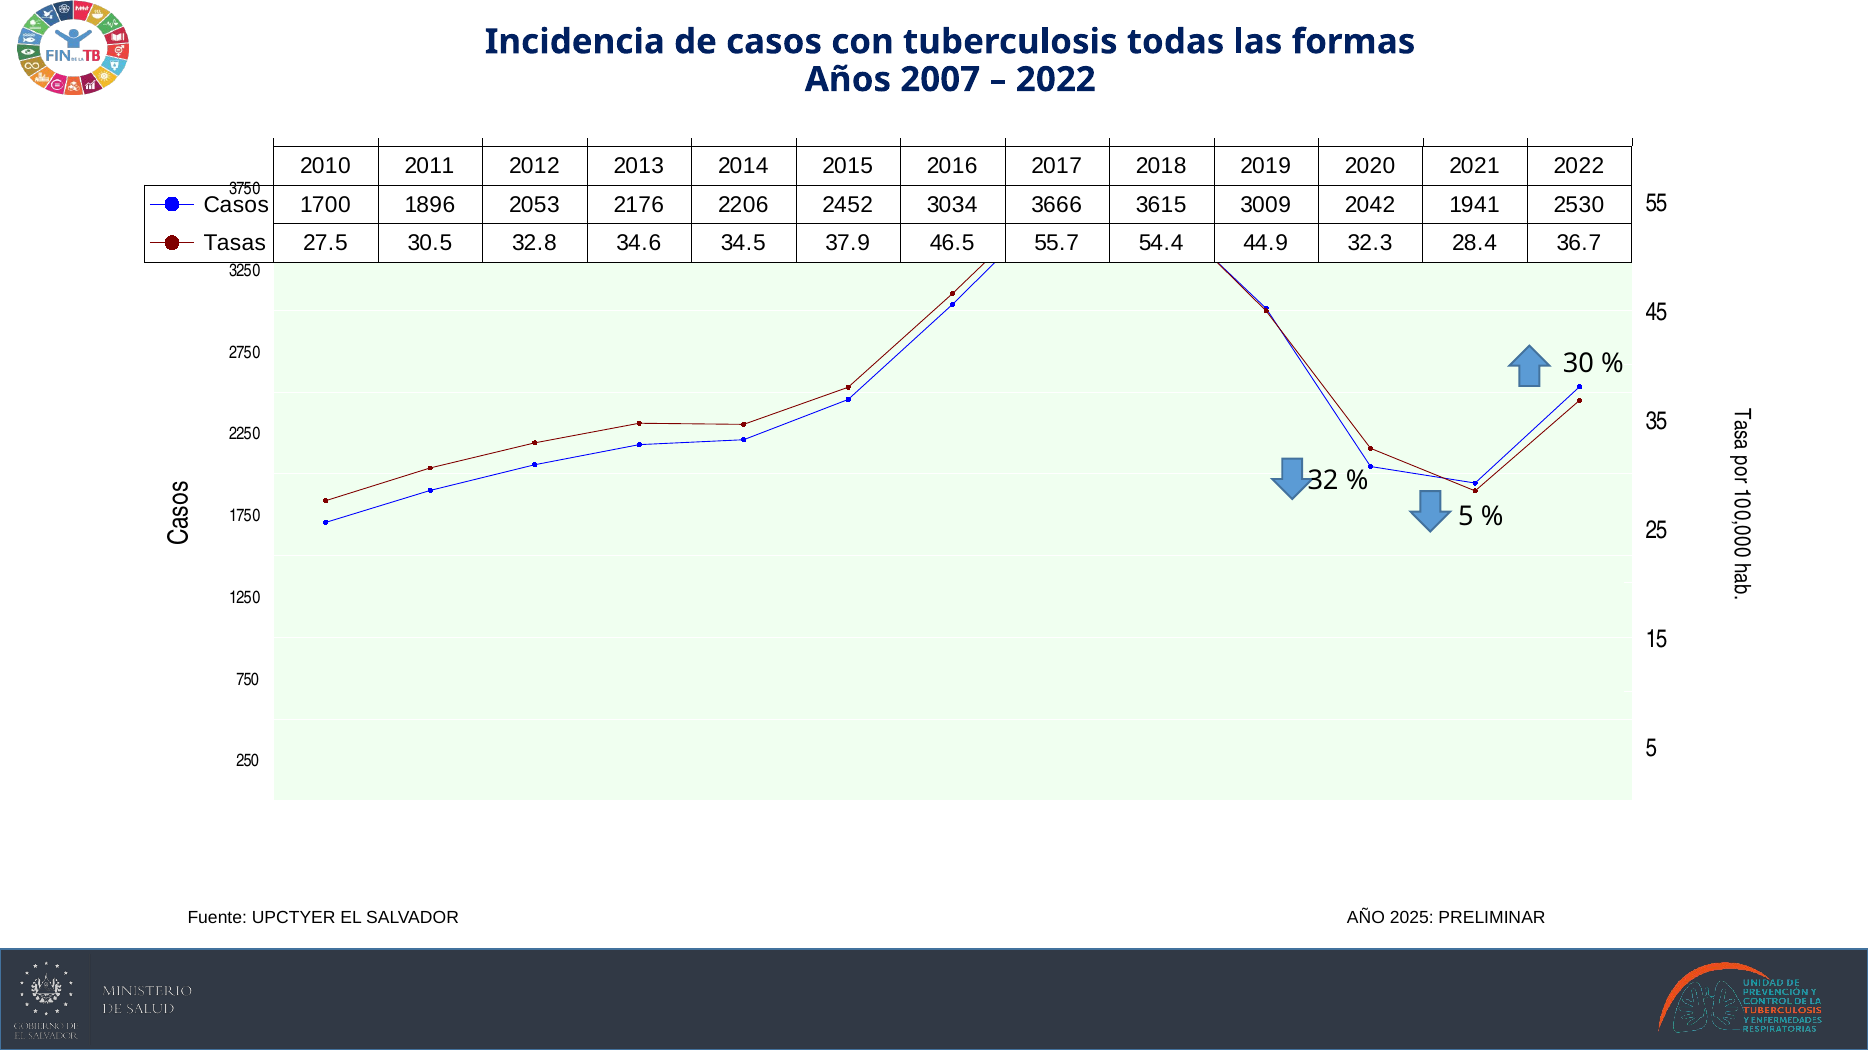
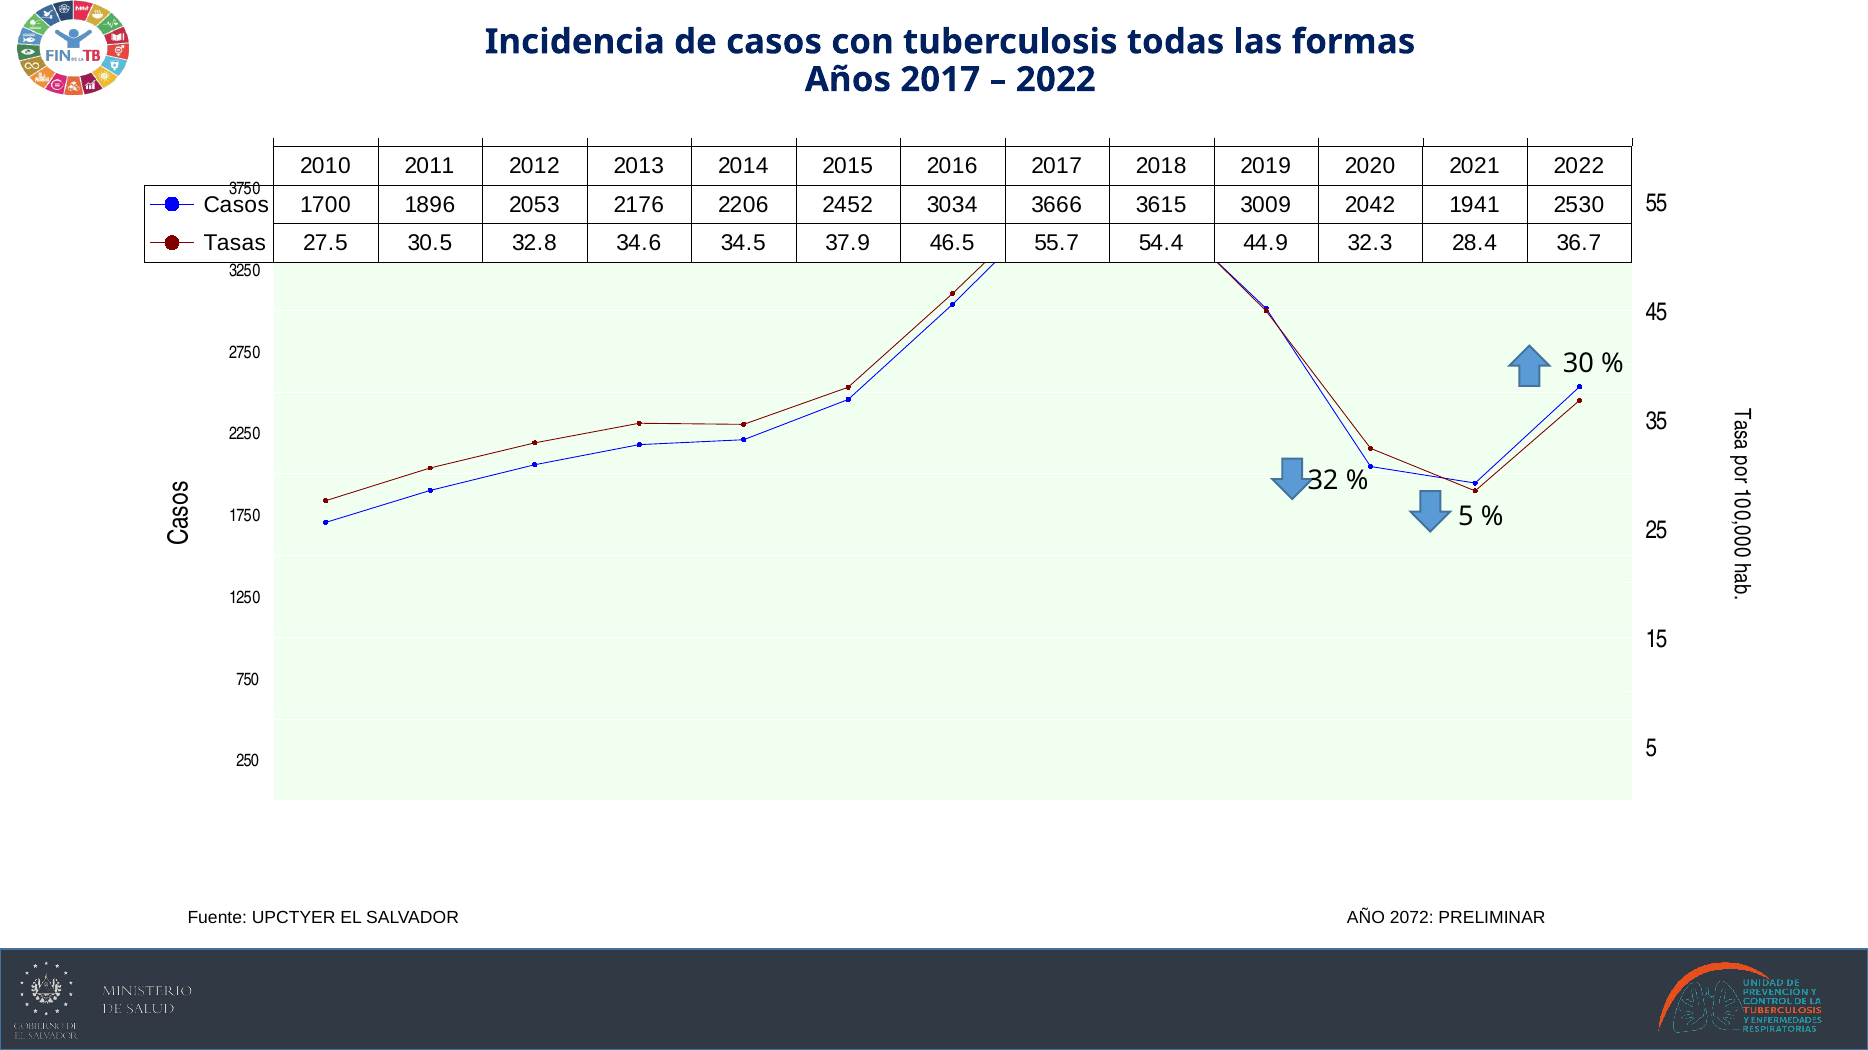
Años 2007: 2007 -> 2017 (940, 80)
2025: 2025 -> 2072 (1412, 919)
